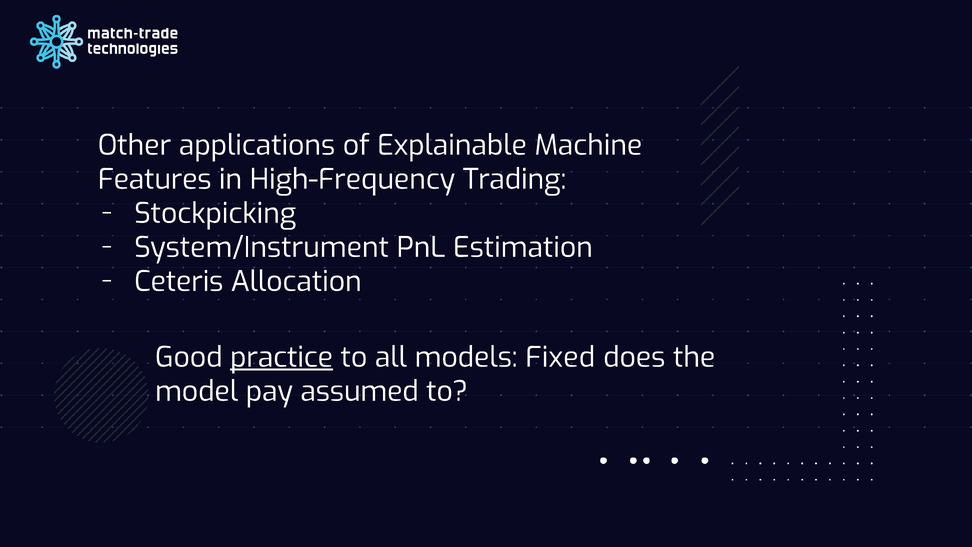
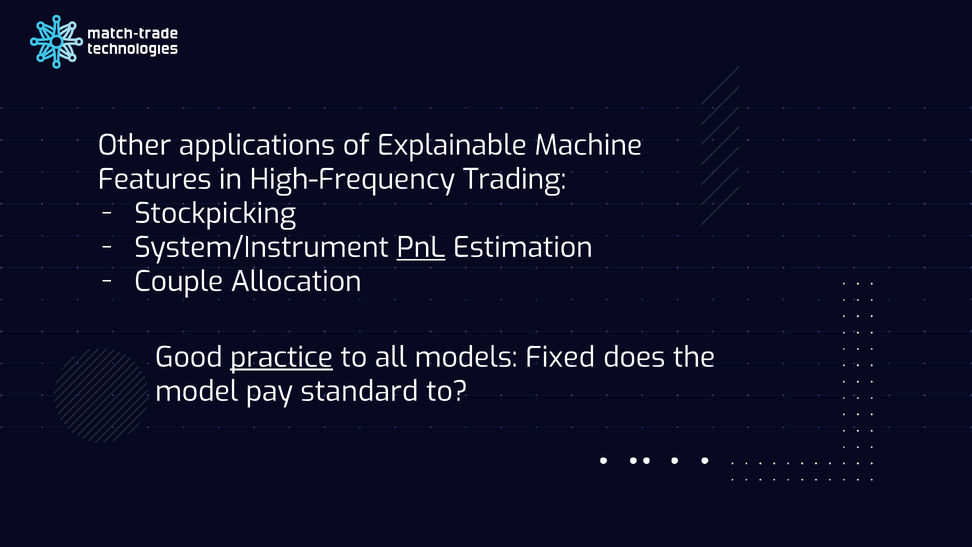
PnL underline: none -> present (421, 247)
Ceteris: Ceteris -> Couple (179, 281)
assumed: assumed -> standard (359, 391)
